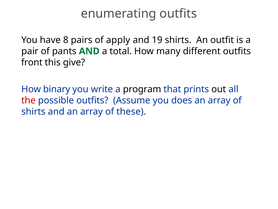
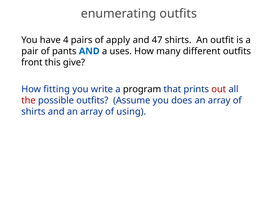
8: 8 -> 4 (66, 40)
19: 19 -> 47 (157, 40)
AND colour: green -> blue (89, 51)
total: total -> uses (121, 51)
binary: binary -> fitting (57, 89)
out colour: black -> red (219, 89)
these: these -> using (131, 111)
